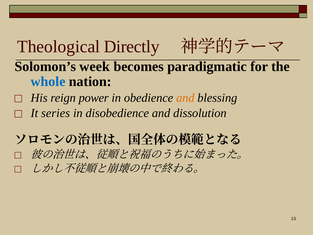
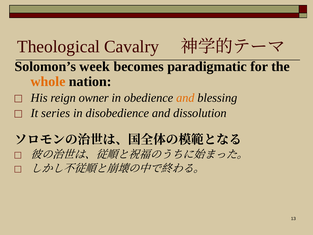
Directly: Directly -> Cavalry (132, 47)
whole colour: blue -> orange (48, 81)
power: power -> owner (94, 98)
